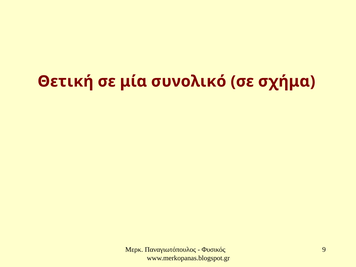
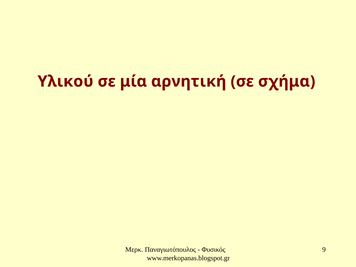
Θετική: Θετική -> Υλικού (65, 81)
συνολικό: συνολικό -> αρνητική (189, 81)
